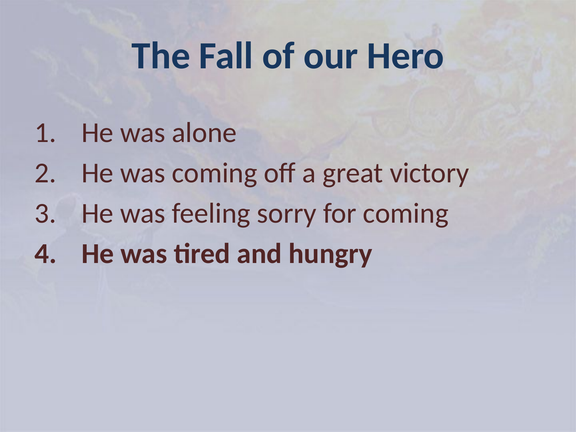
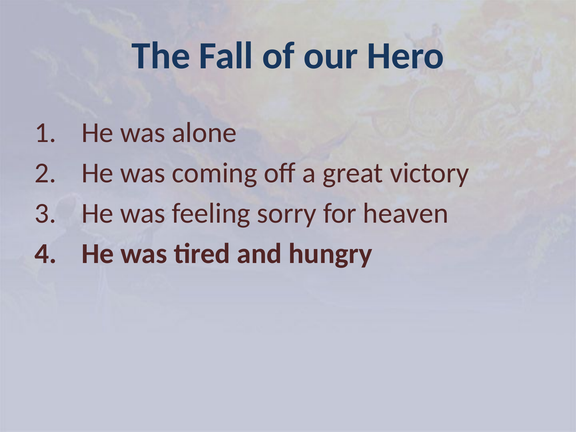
for coming: coming -> heaven (406, 213)
